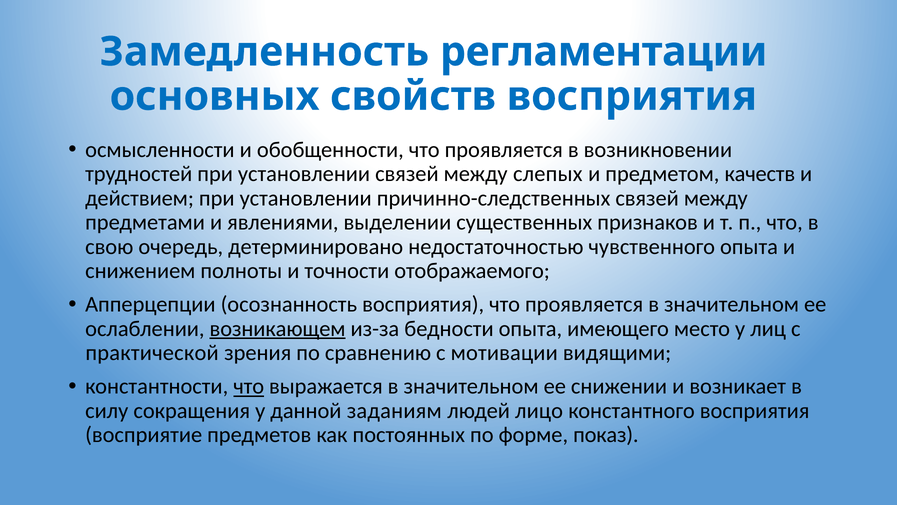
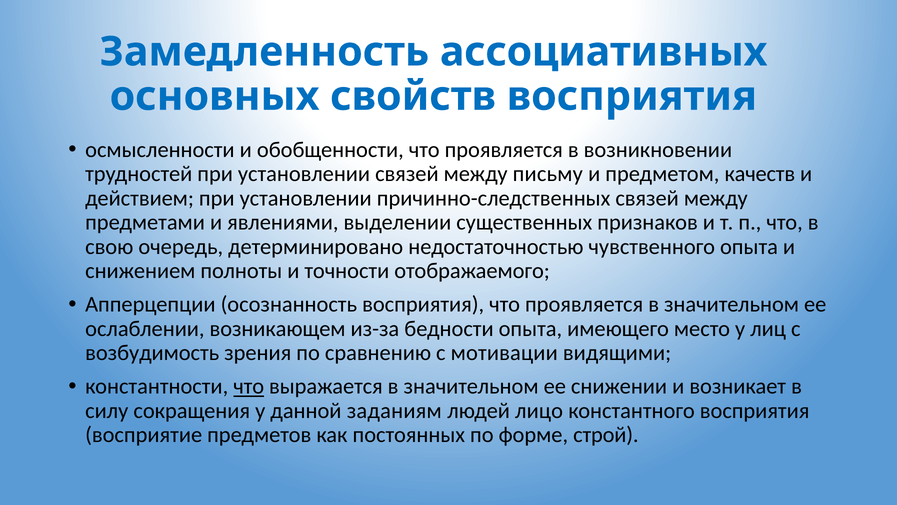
регламентации: регламентации -> ассоциативных (604, 52)
слепых: слепых -> письму (548, 174)
возникающем underline: present -> none (278, 328)
практической: практической -> возбудимость (152, 353)
показ: показ -> строй (606, 435)
